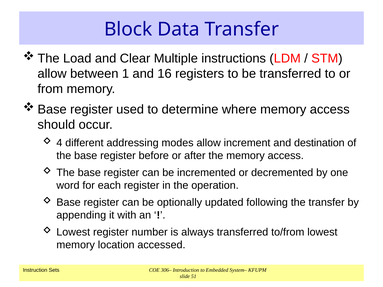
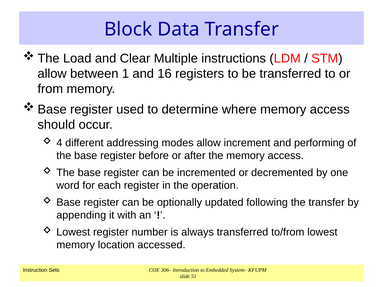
destination: destination -> performing (319, 143)
